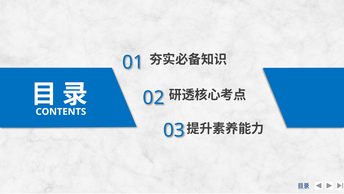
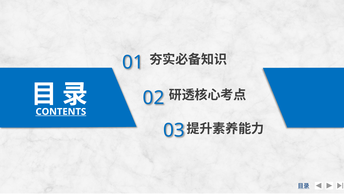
CONTENTS underline: none -> present (61, 111)
